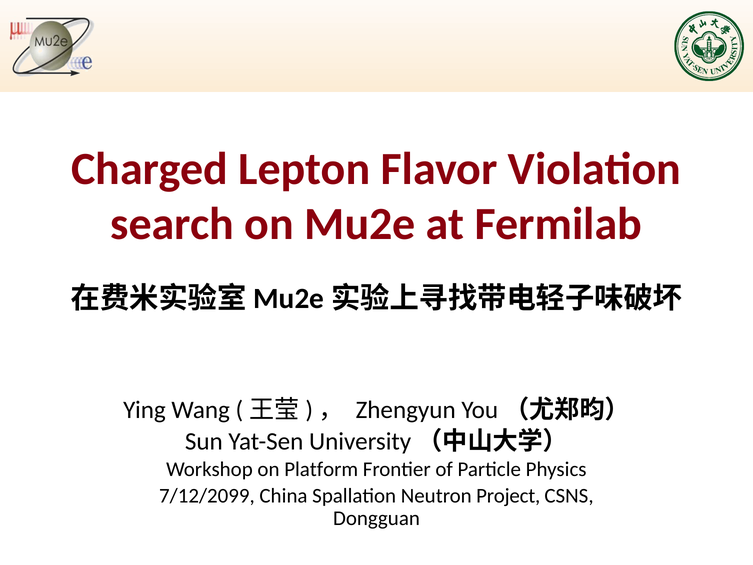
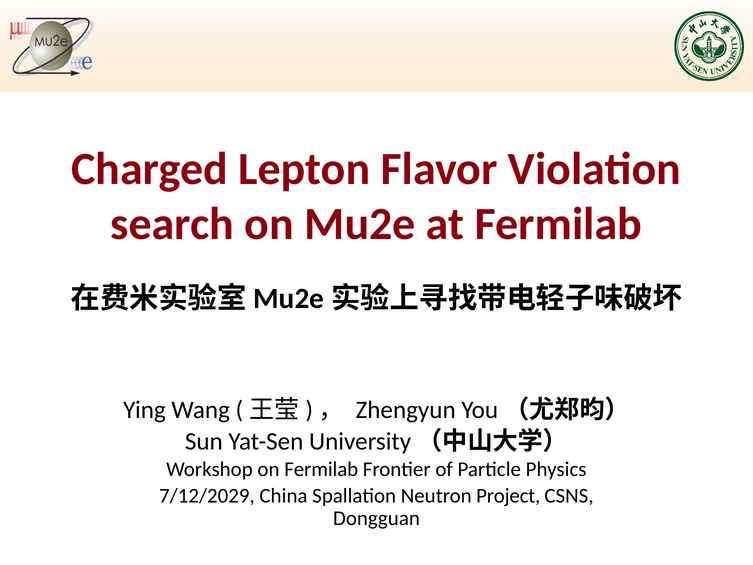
on Platform: Platform -> Fermilab (321, 469)
7/12/2099: 7/12/2099 -> 7/12/2029 (207, 496)
